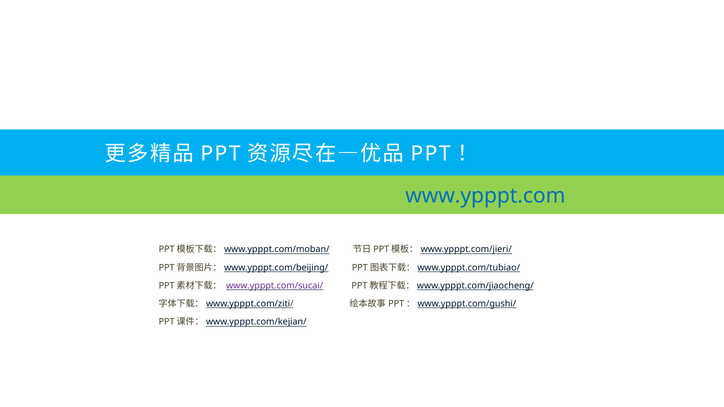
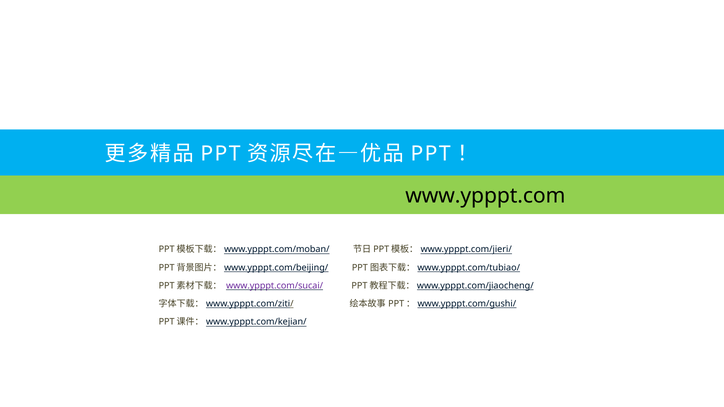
www.ypppt.com colour: blue -> black (485, 196)
